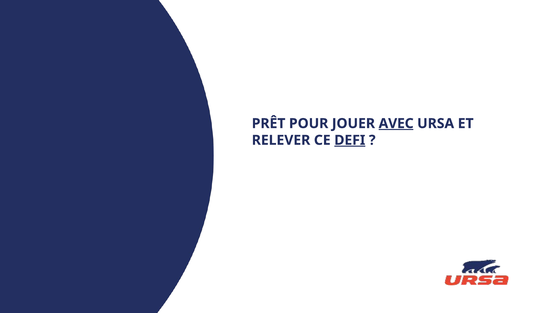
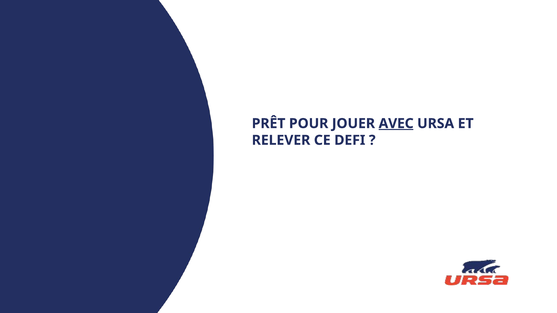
DEFI underline: present -> none (350, 140)
